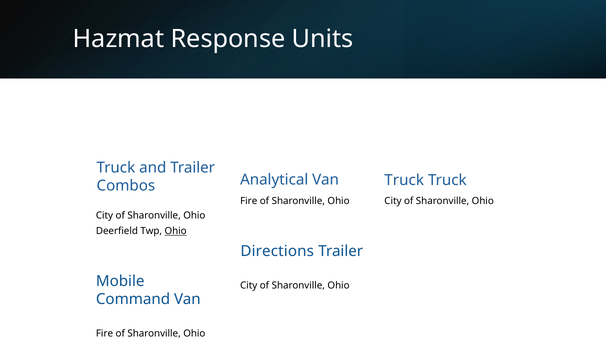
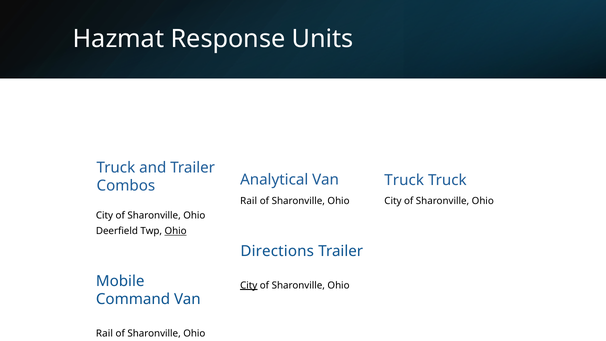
Fire: Fire -> Rail (249, 201)
City underline: none -> present (249, 285)
Fire: Fire -> Rail (104, 333)
